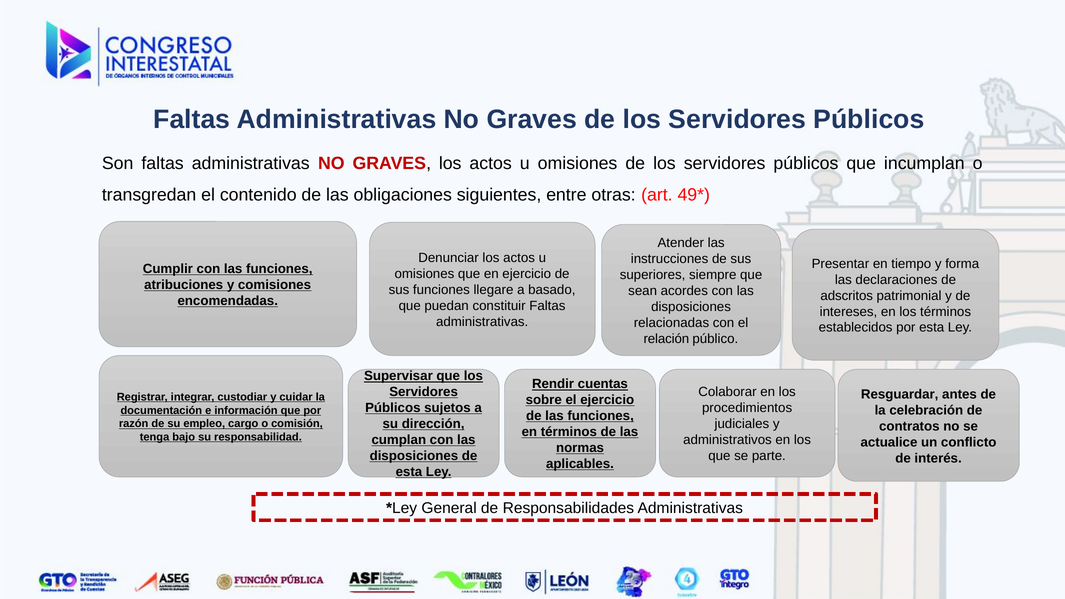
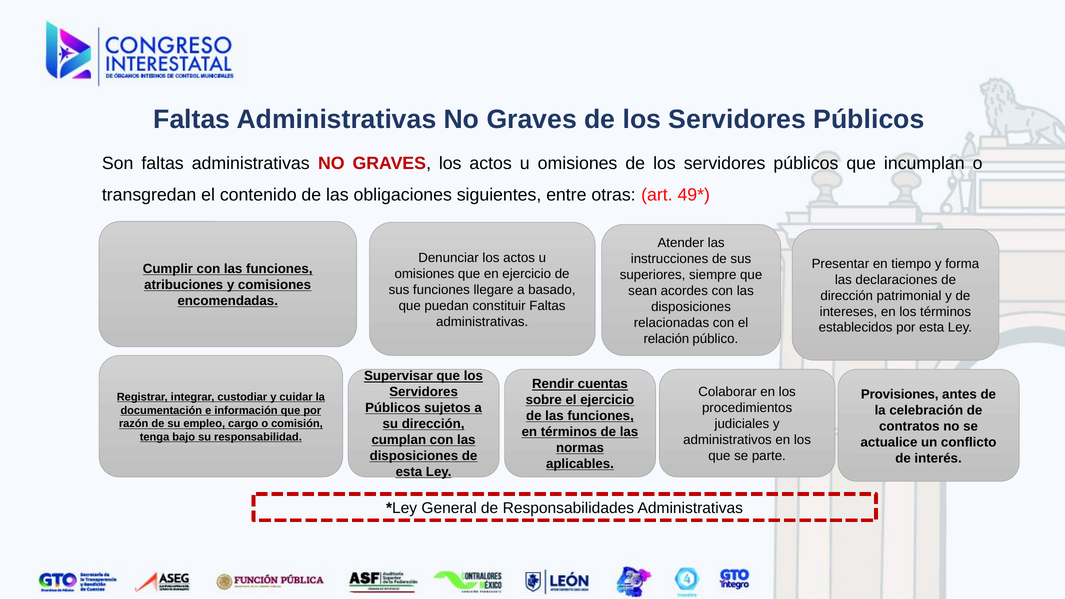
adscritos: adscritos -> dirección (847, 296)
Resguardar: Resguardar -> Provisiones (900, 394)
